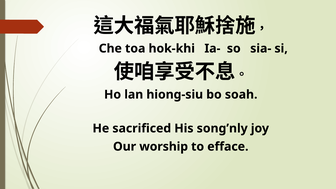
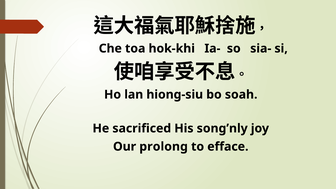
worship: worship -> prolong (164, 147)
